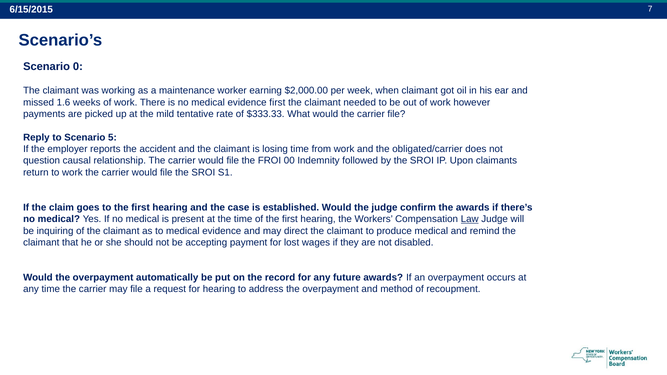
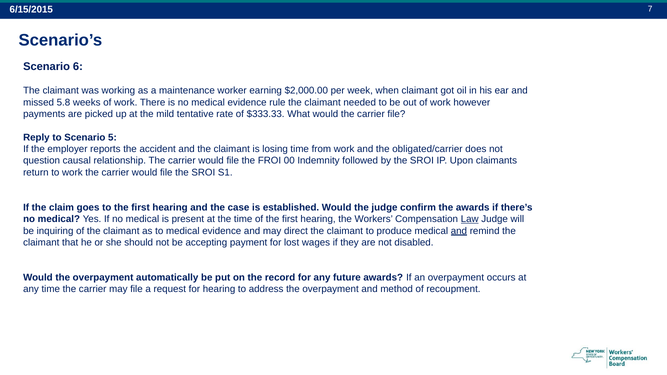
0: 0 -> 6 (78, 67)
1.6: 1.6 -> 5.8 (63, 102)
evidence first: first -> rule (277, 102)
and underline: none -> present (459, 231)
